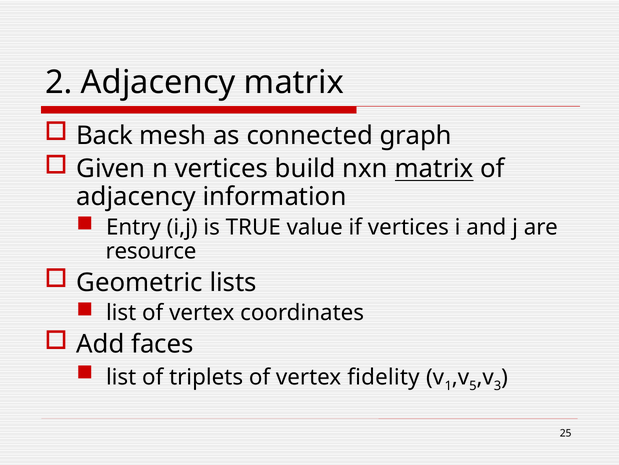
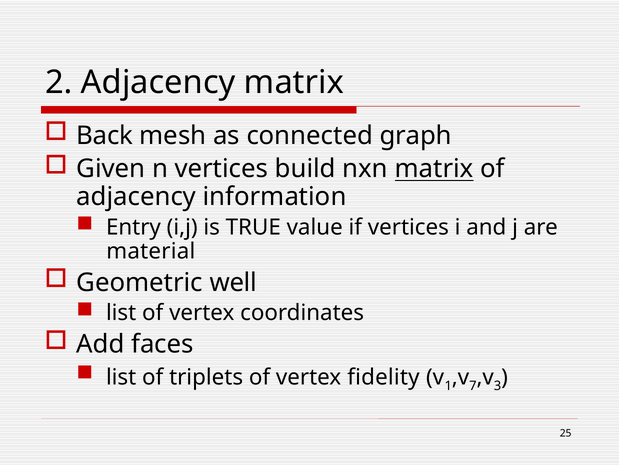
resource: resource -> material (151, 251)
lists: lists -> well (233, 282)
5: 5 -> 7 (473, 386)
